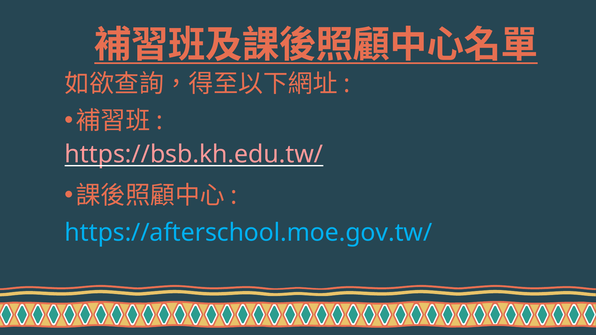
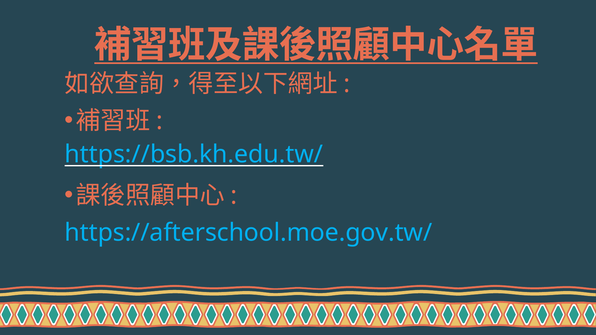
https://bsb.kh.edu.tw/ colour: pink -> light blue (194, 154)
